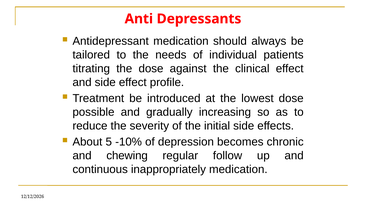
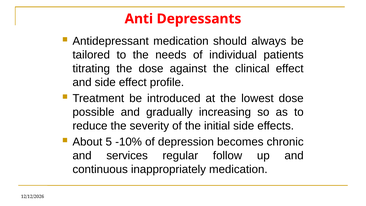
chewing: chewing -> services (127, 155)
